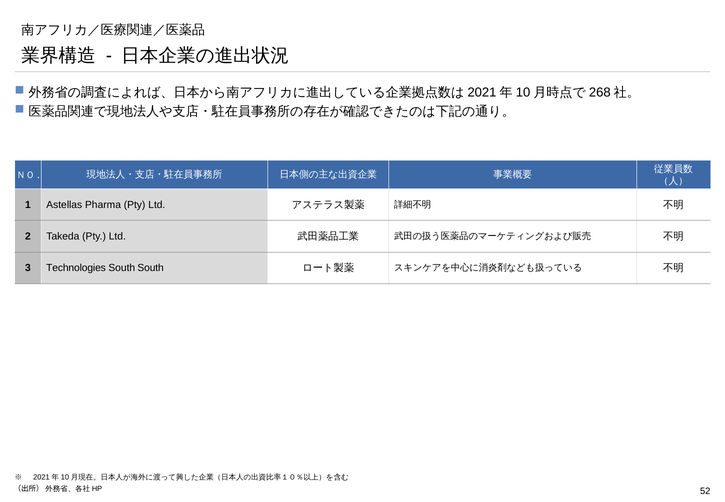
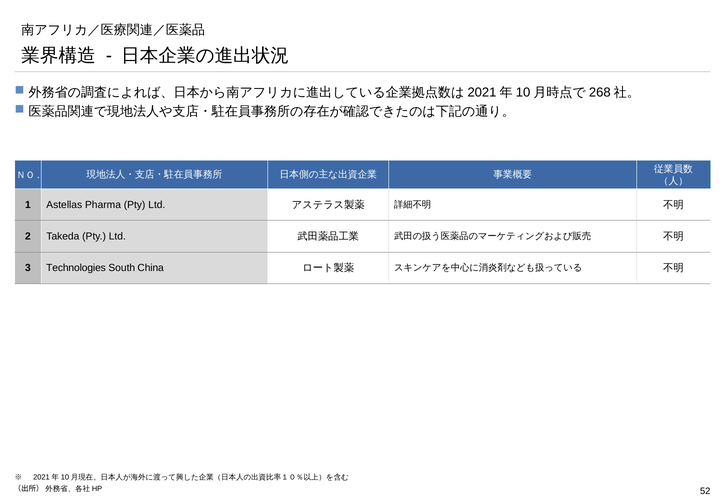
South South: South -> China (151, 268)
